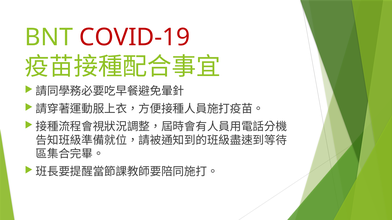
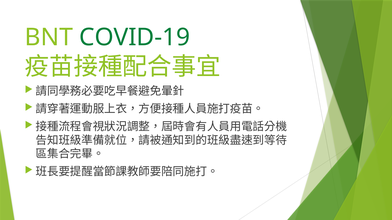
COVID-19 colour: red -> green (135, 37)
